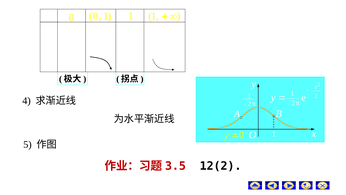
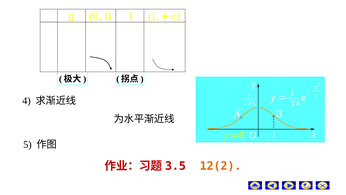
12(2 colour: black -> orange (221, 166)
